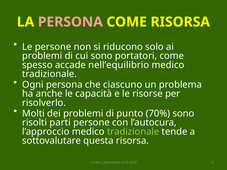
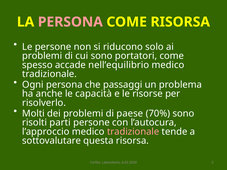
ciascuno: ciascuno -> passaggi (123, 85)
punto: punto -> paese (130, 114)
tradizionale colour: light green -> pink (133, 132)
